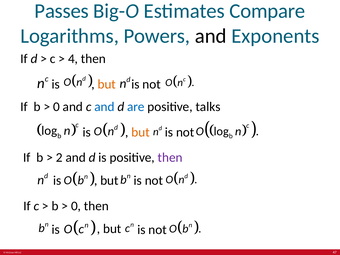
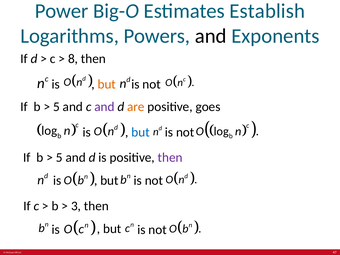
Passes: Passes -> Power (62, 11)
Compare: Compare -> Establish (267, 11)
4: 4 -> 8 (73, 59)
0: 0 -> 5 (56, 107)
and colour: blue -> purple (104, 107)
are colour: blue -> orange (136, 107)
talks: talks -> goes (208, 107)
but colour: orange -> blue (141, 132)
2: 2 -> 5 (59, 157)
0: 0 -> 3 (76, 206)
